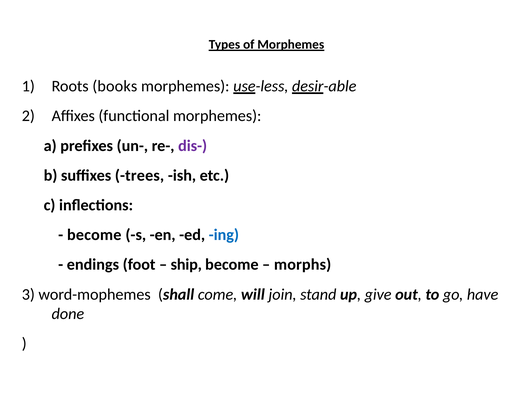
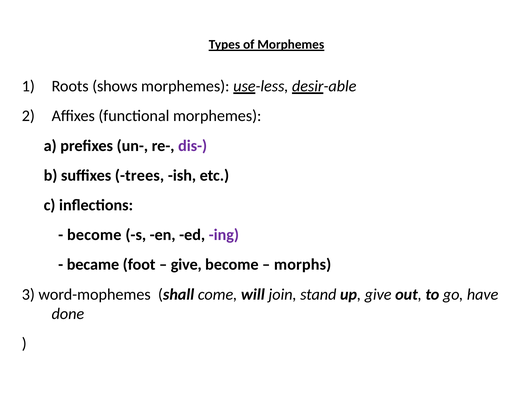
books: books -> shows (115, 86)
ing colour: blue -> purple (224, 235)
endings: endings -> became (93, 264)
ship: ship -> give (186, 264)
